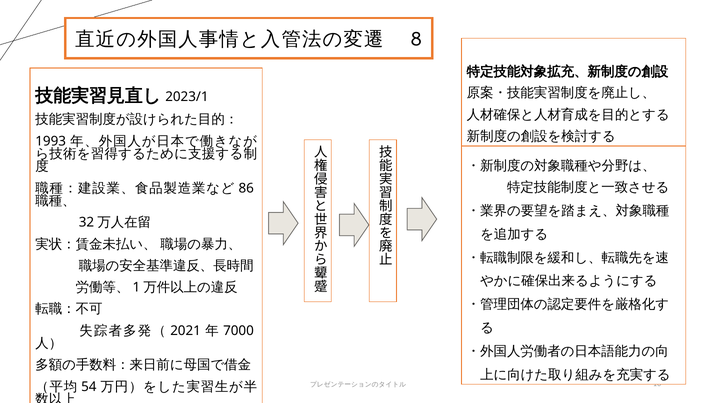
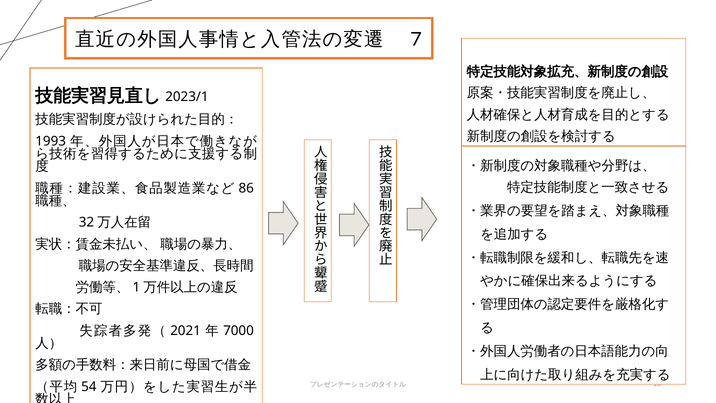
8: 8 -> 7 (416, 39)
